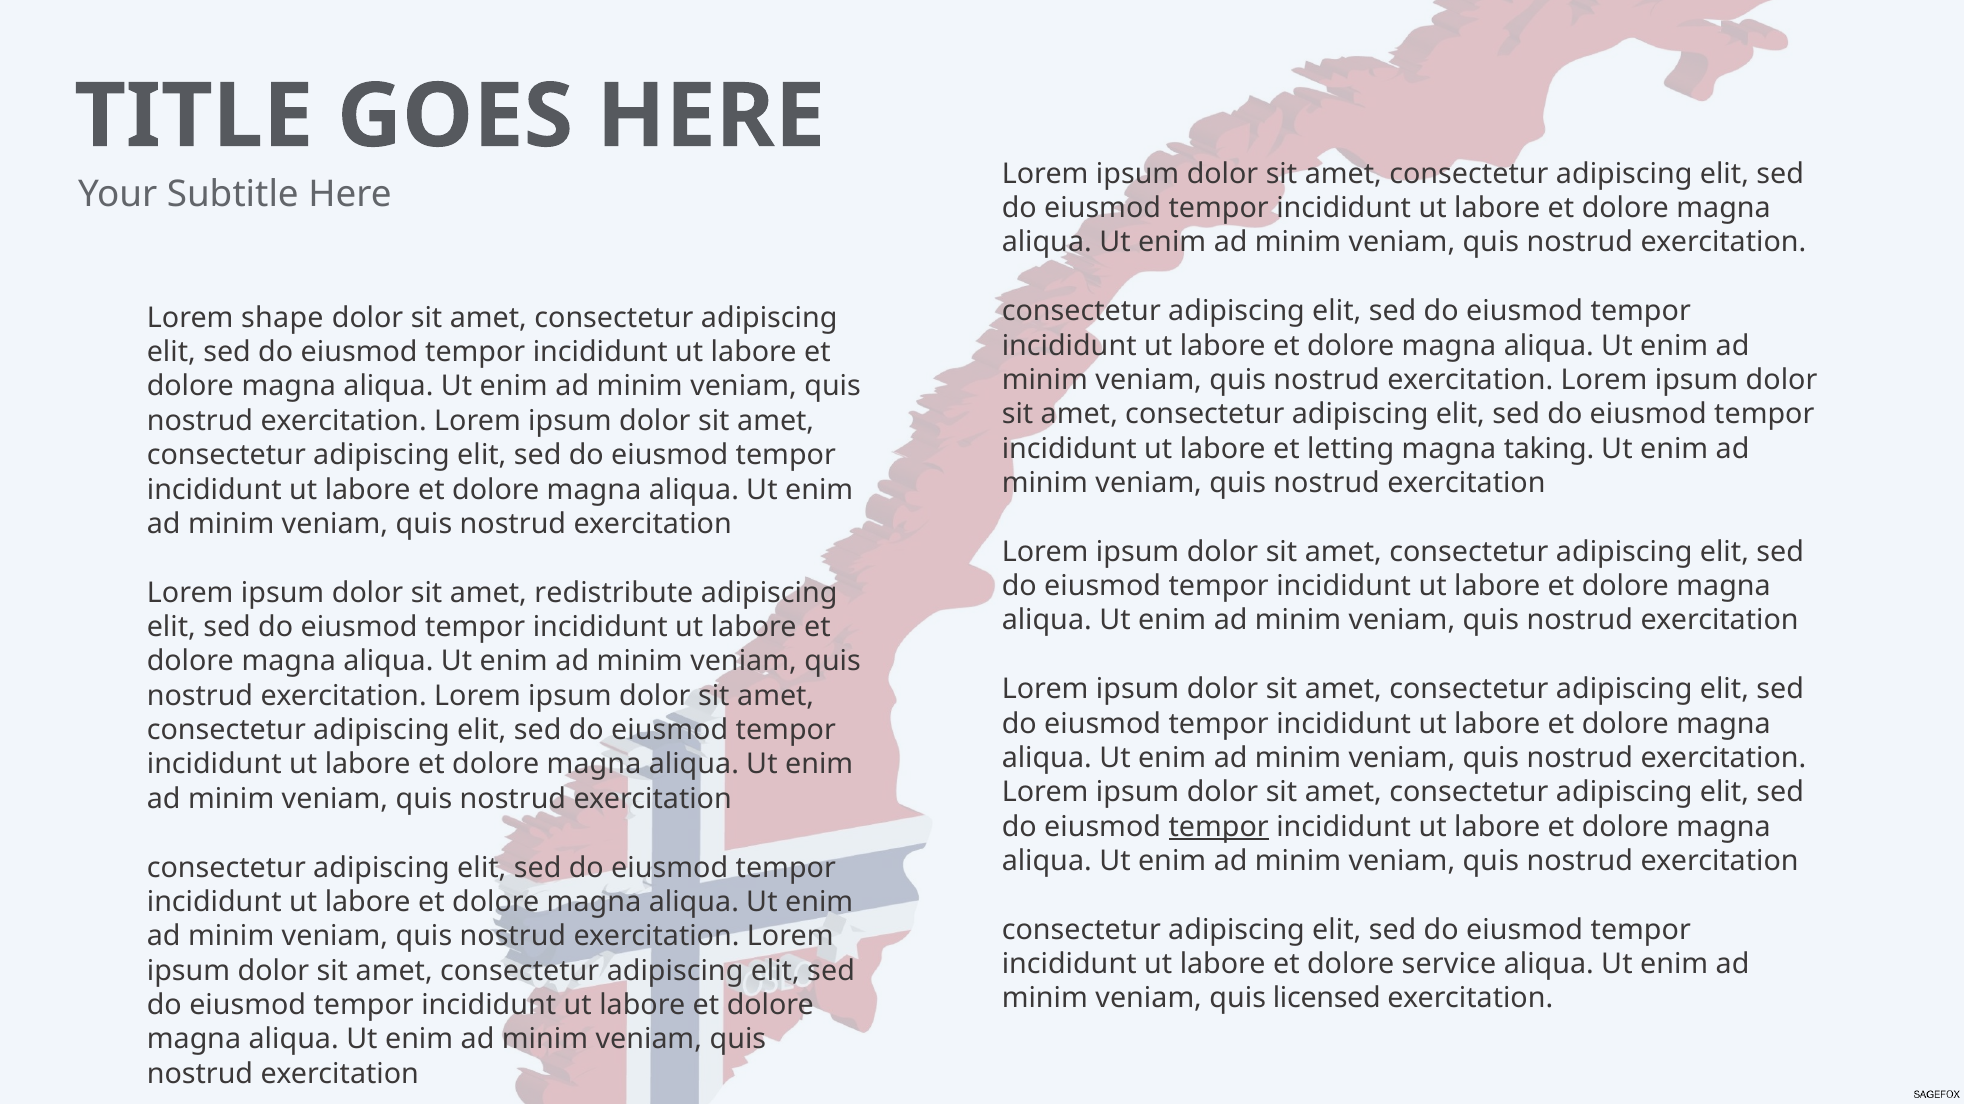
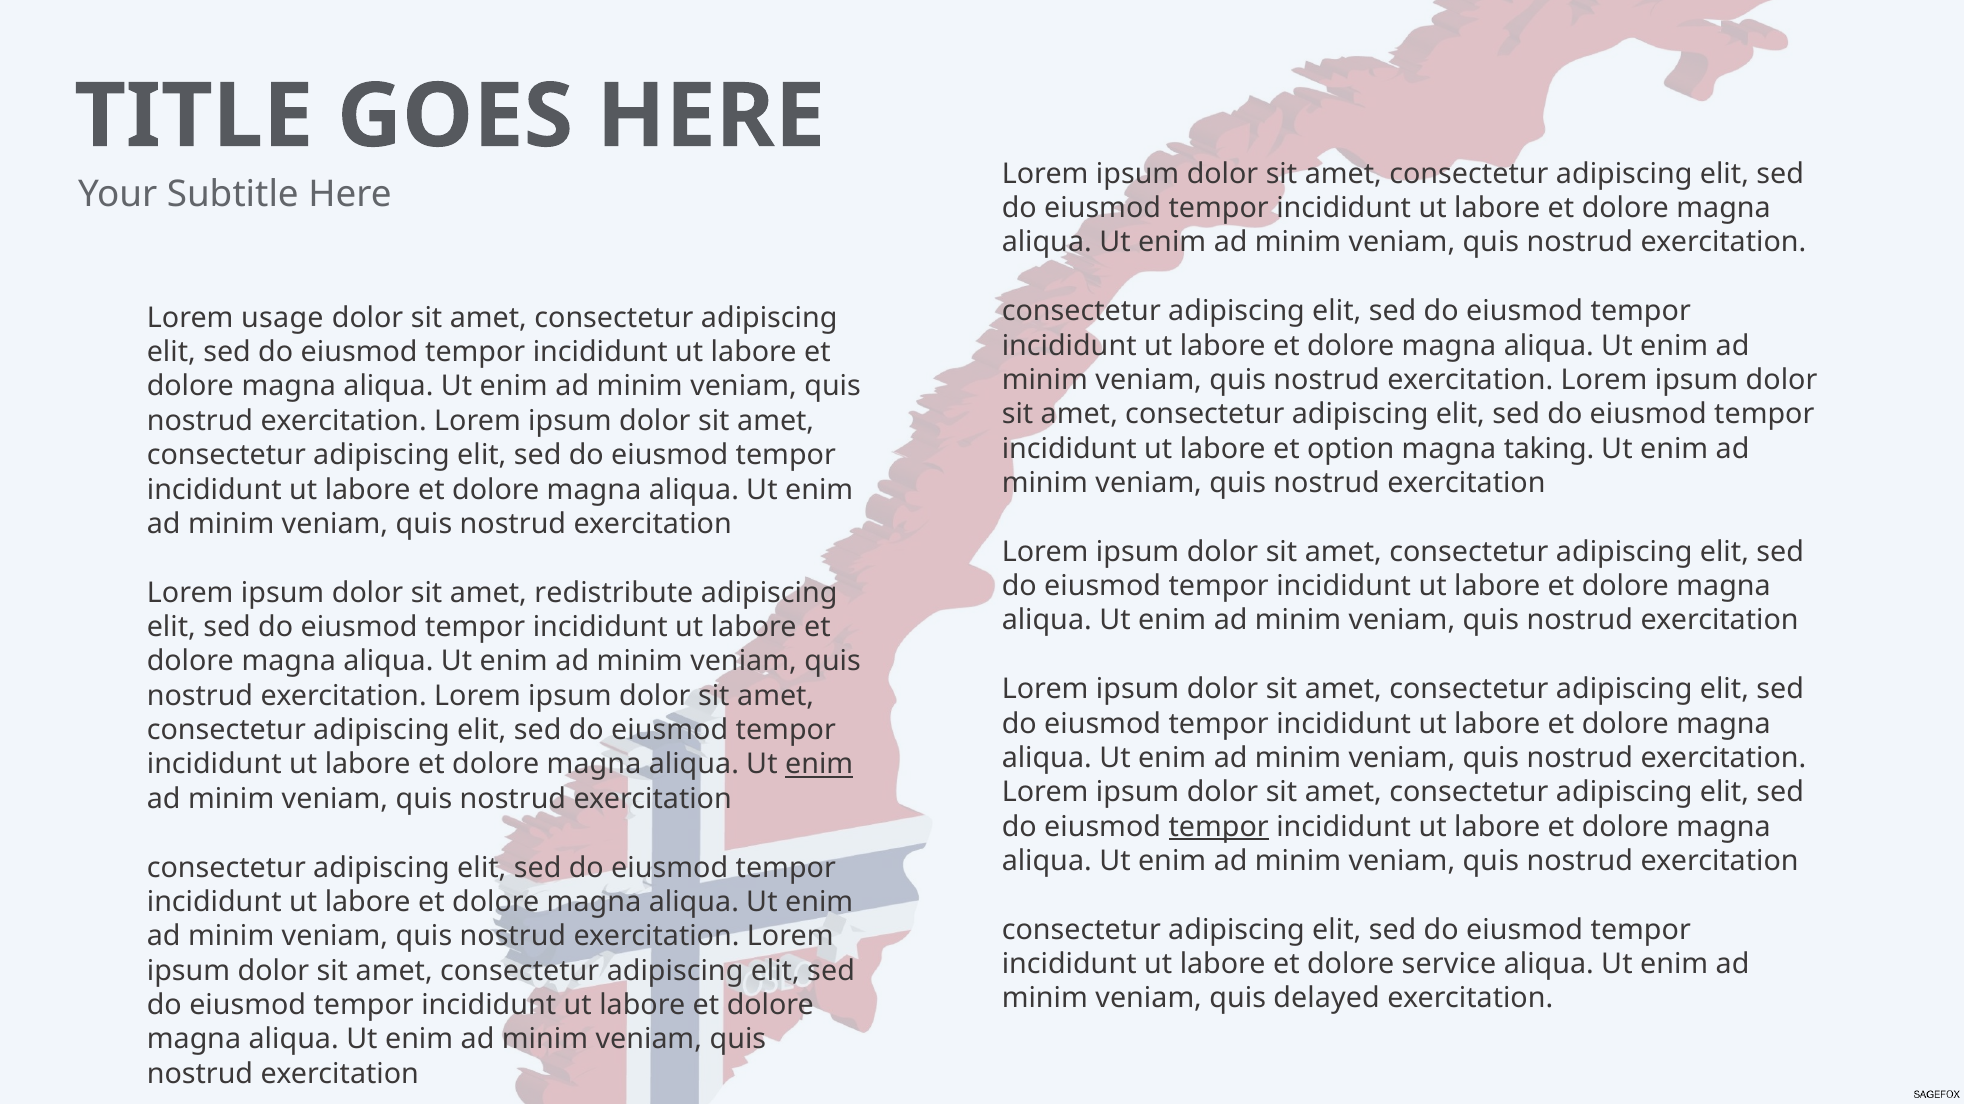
shape: shape -> usage (282, 318)
letting: letting -> option (1351, 449)
enim underline: none -> present (819, 765)
licensed: licensed -> delayed (1327, 999)
